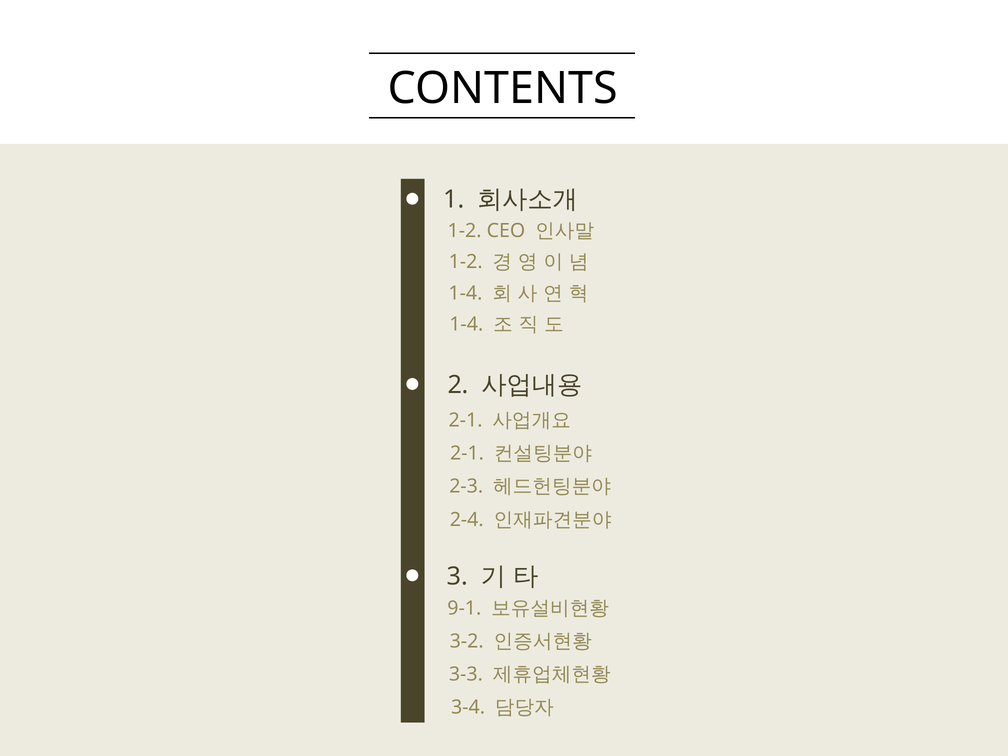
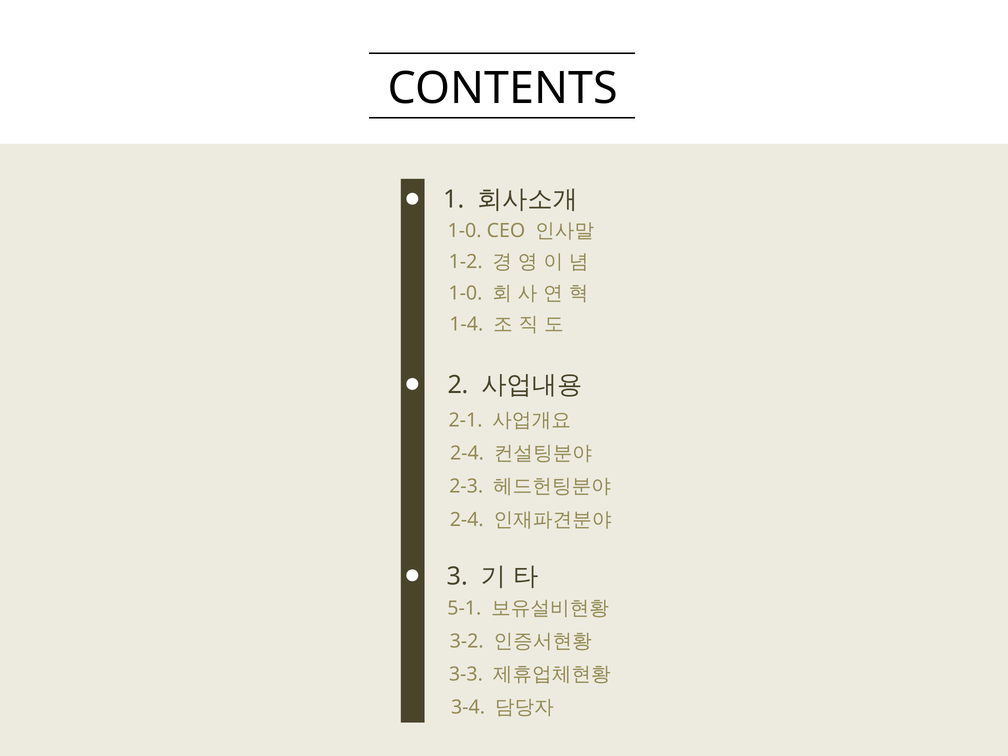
1-2: 1-2 -> 1-0 (465, 231)
1-4: 1-4 -> 1-0 (465, 293)
2-1: 2-1 -> 2-4 (467, 453)
9-1: 9-1 -> 5-1 (464, 608)
